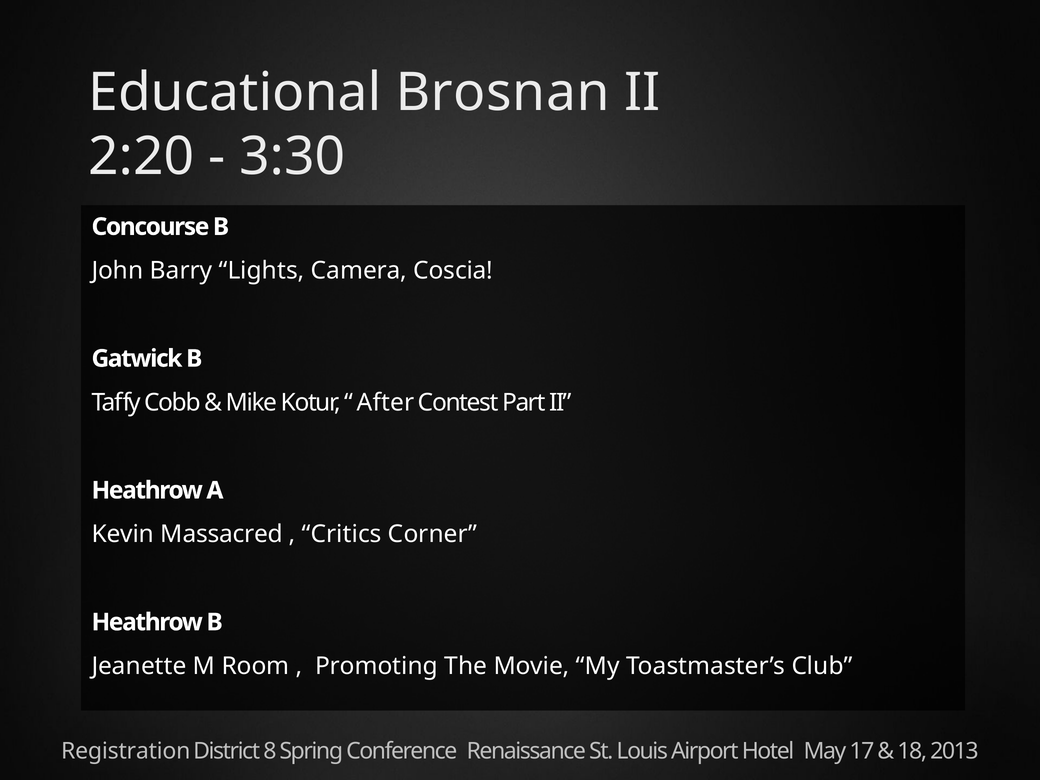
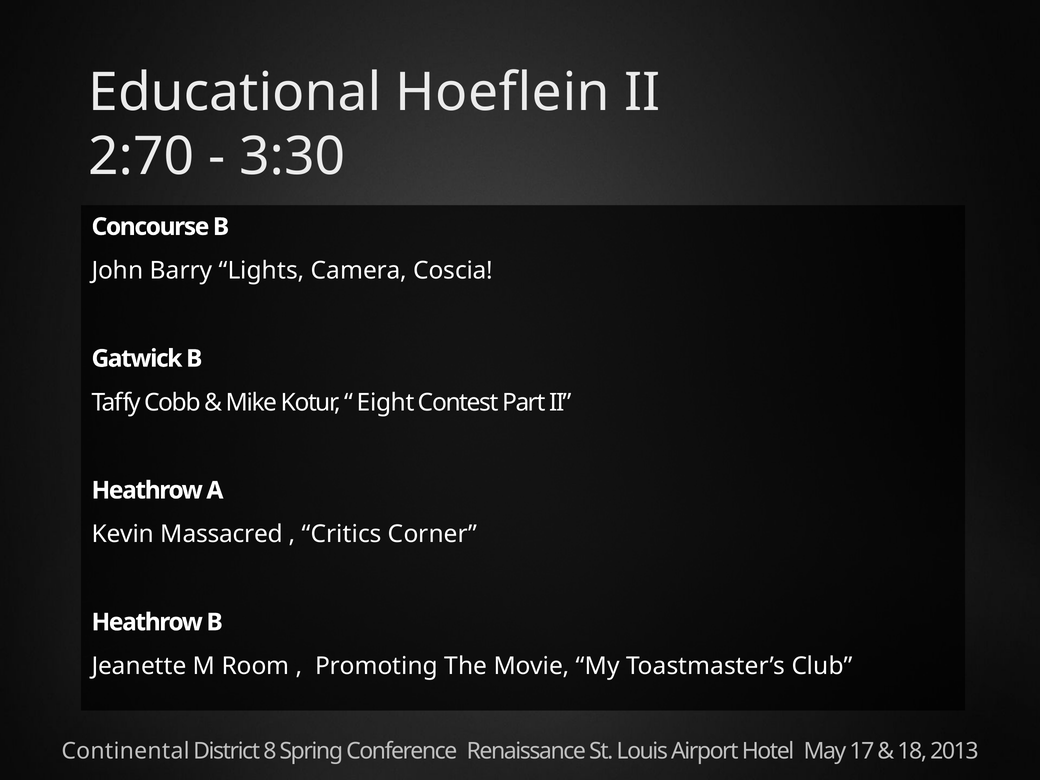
Brosnan: Brosnan -> Hoeflein (503, 93)
2:20: 2:20 -> 2:70 (141, 157)
After: After -> Eight (386, 403)
Registration: Registration -> Continental (126, 751)
